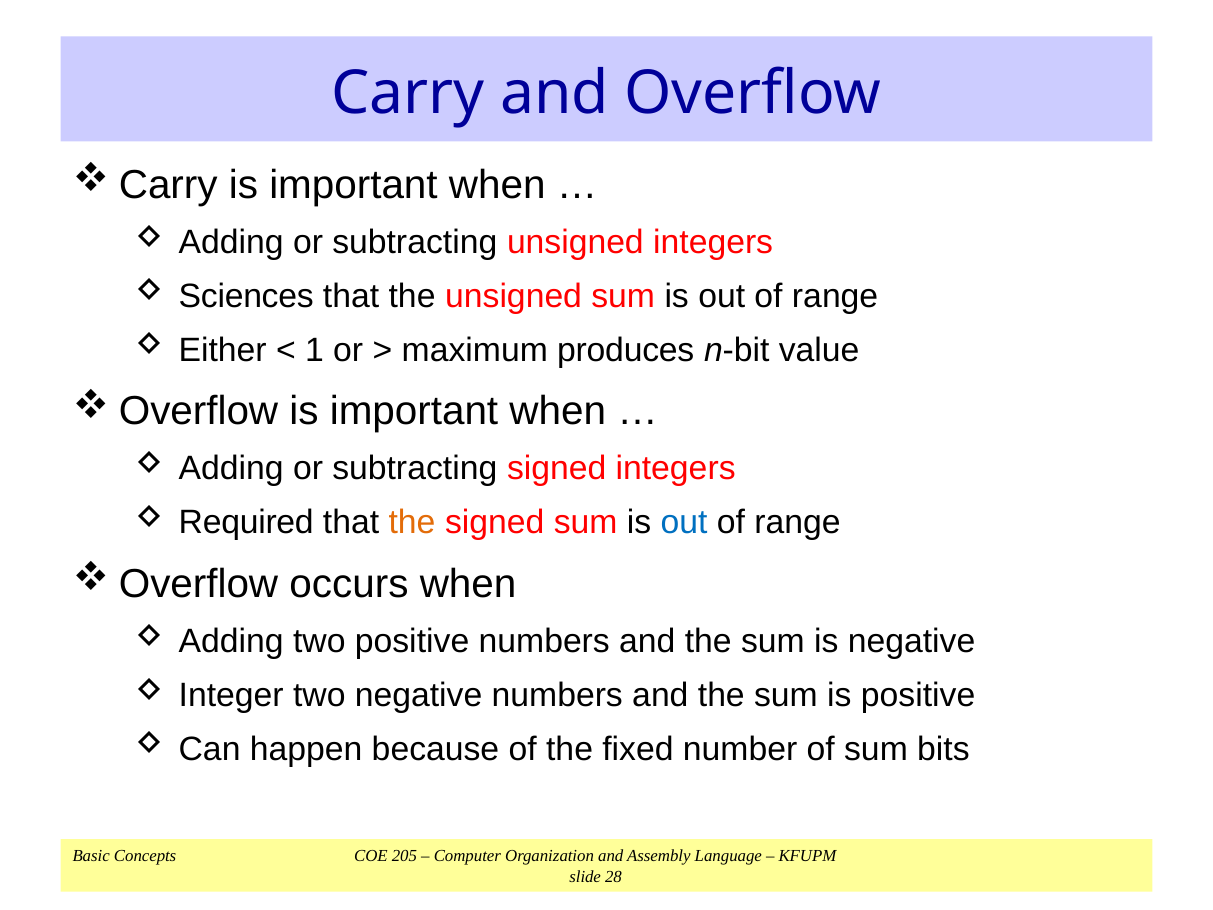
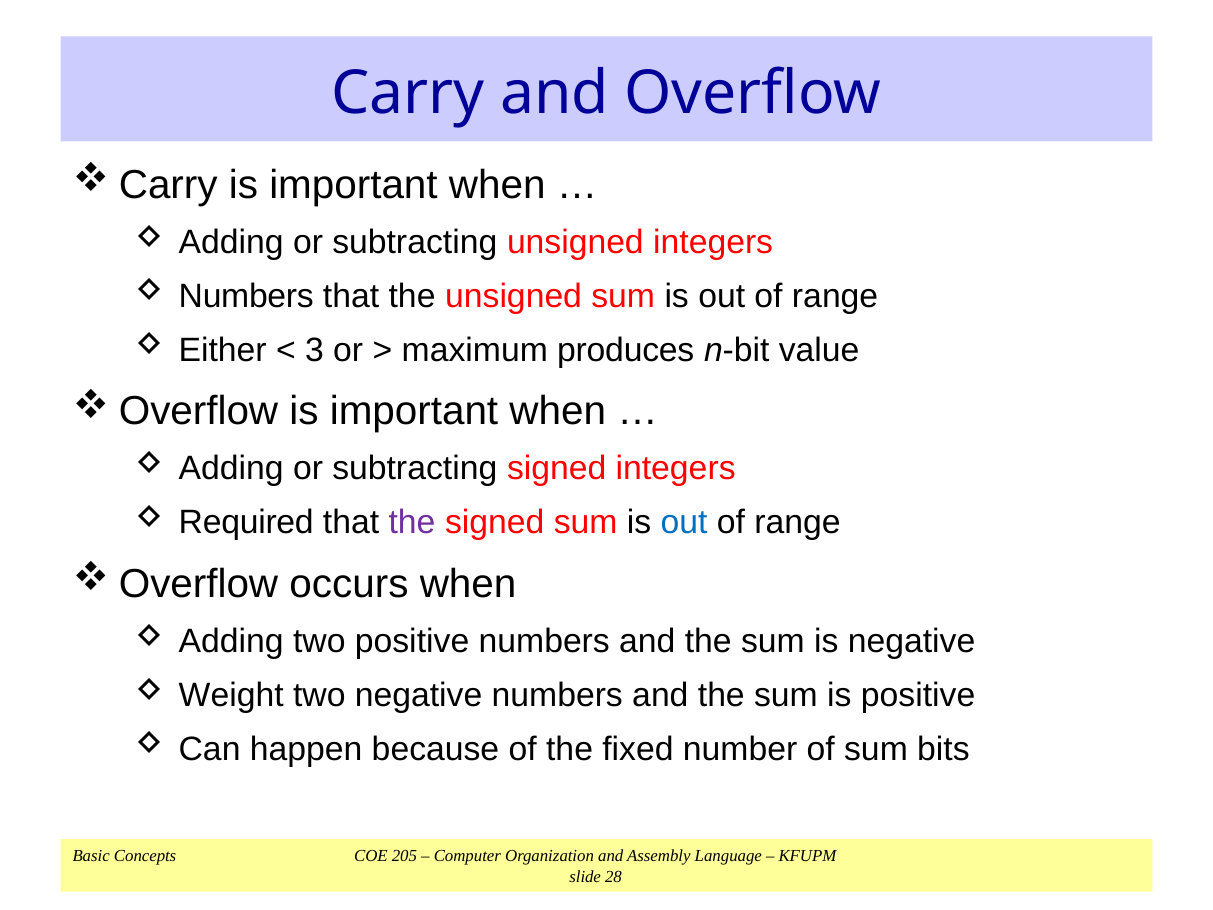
Sciences: Sciences -> Numbers (246, 296)
1: 1 -> 3 (315, 350)
the colour: orange -> purple (412, 523)
Integer: Integer -> Weight (231, 695)
